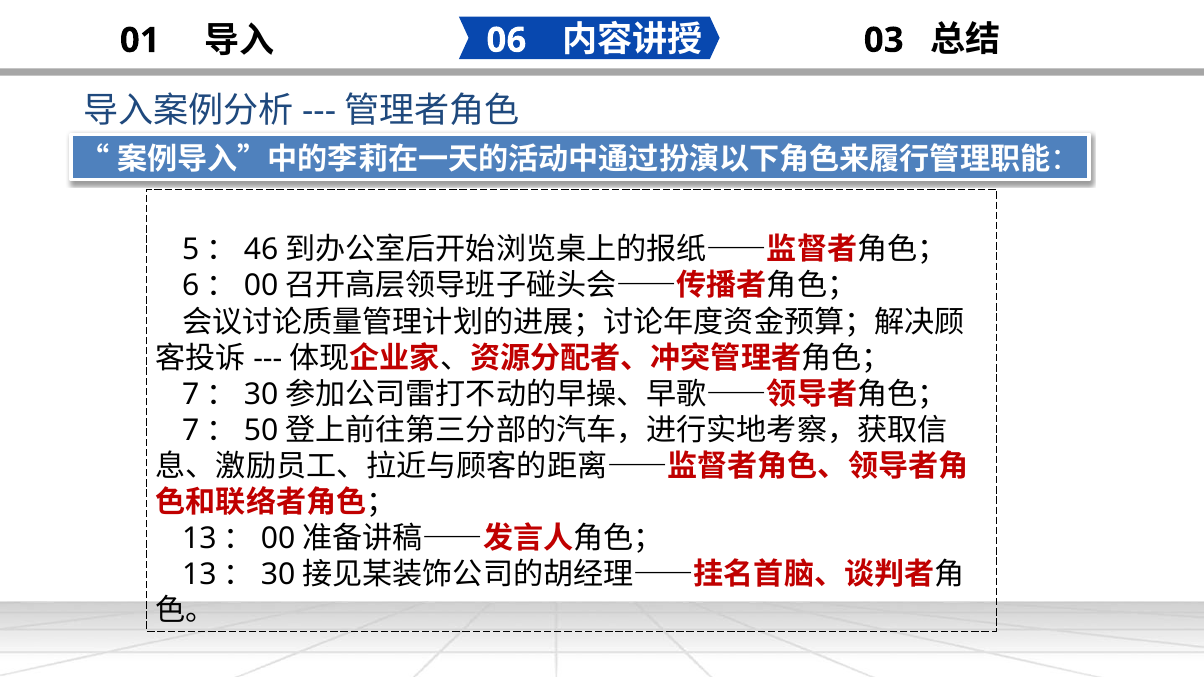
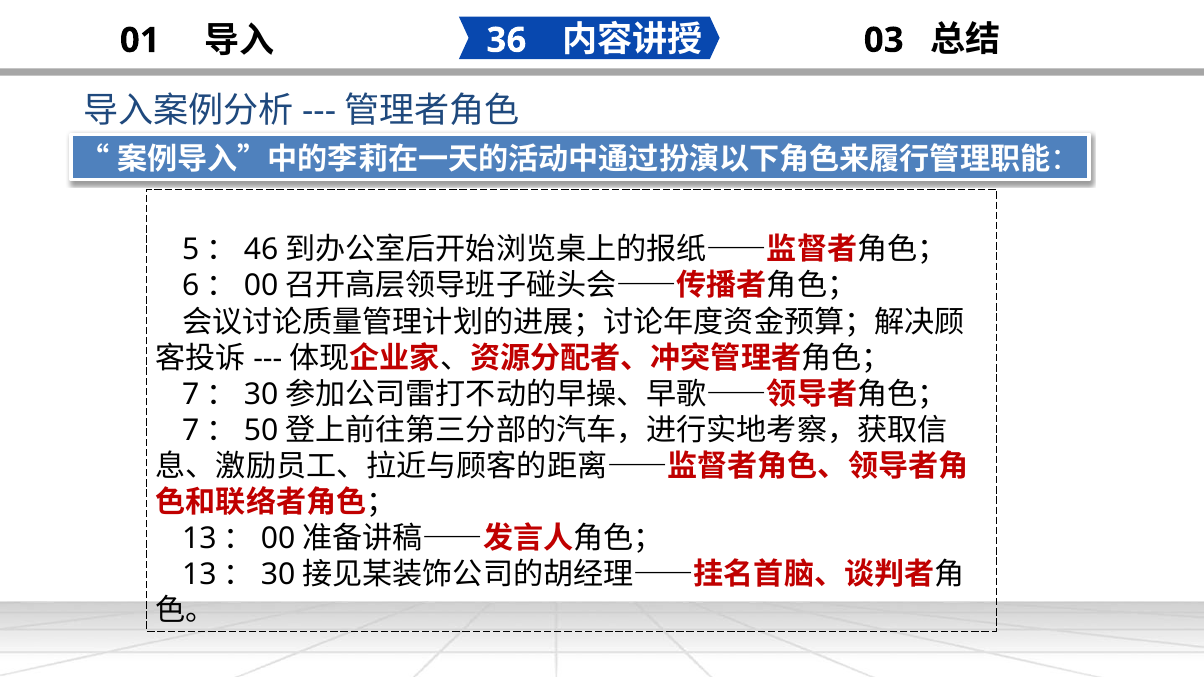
06: 06 -> 36 (506, 40)
